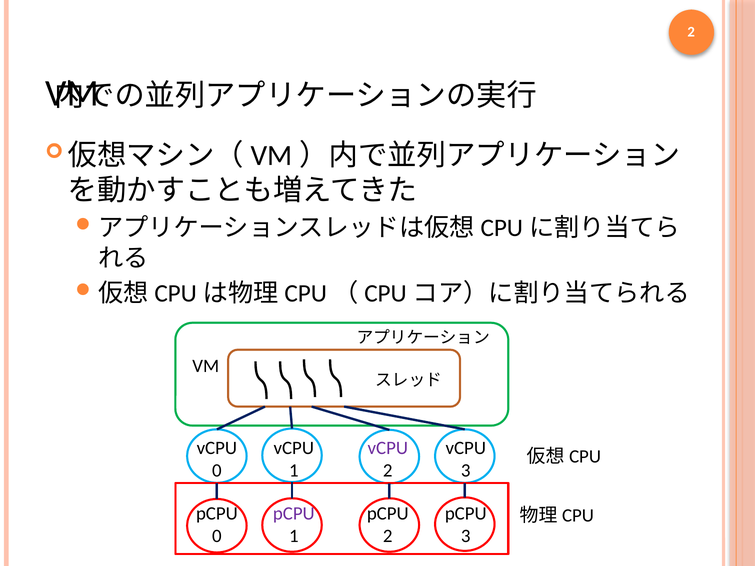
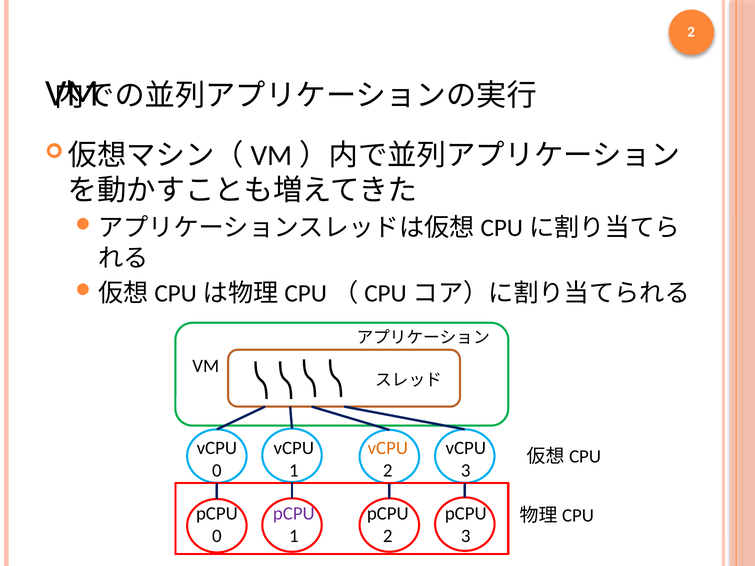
vCPU colour: purple -> orange (388, 448)
